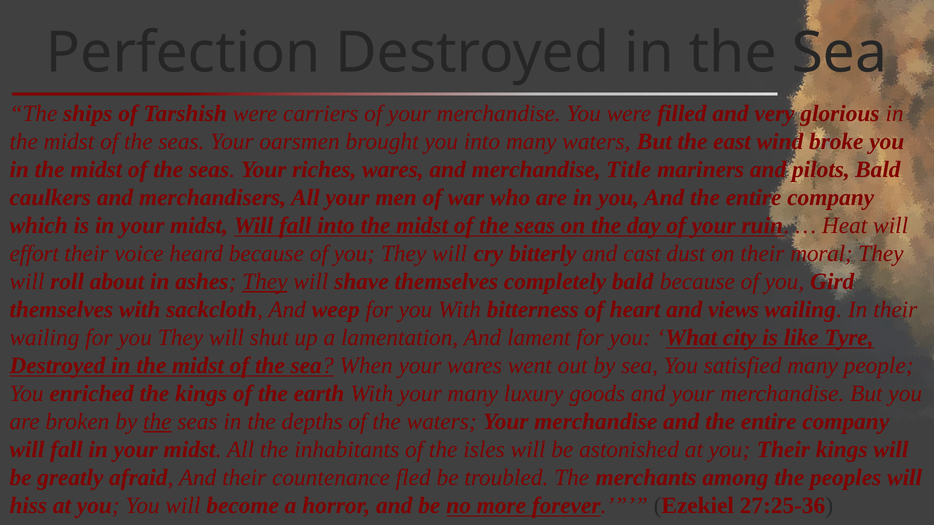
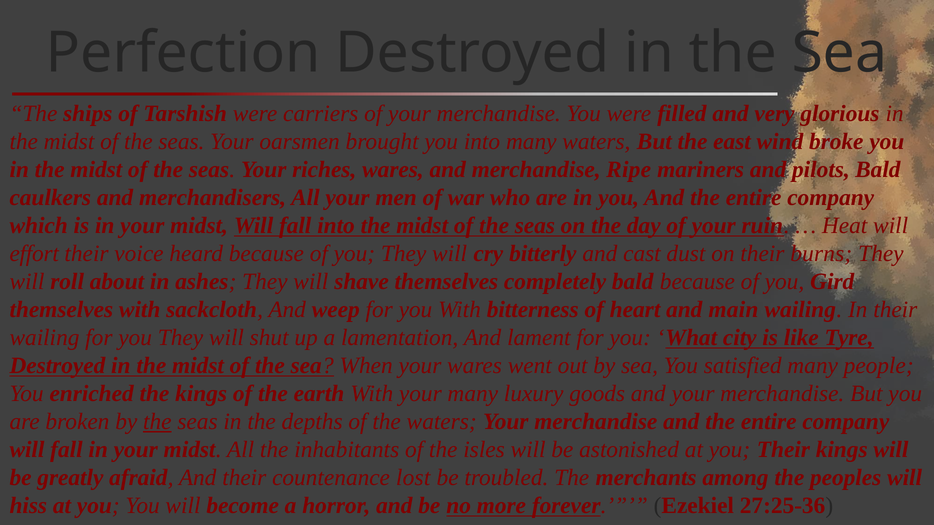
Title: Title -> Ripe (629, 170)
moral: moral -> burns (821, 254)
They underline: present -> none (265, 282)
views: views -> main (733, 310)
fled: fled -> lost (413, 478)
